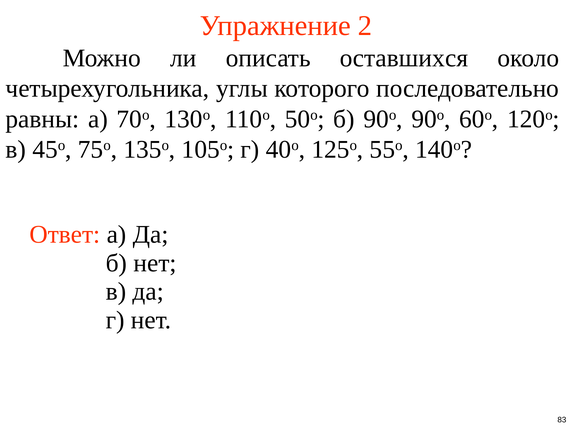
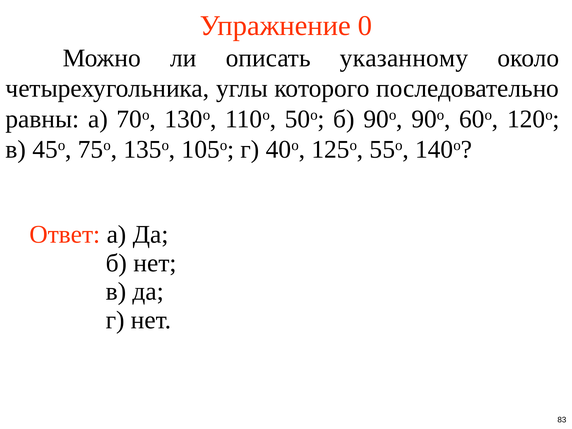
2: 2 -> 0 (365, 26)
оставшихся: оставшихся -> указанному (404, 58)
